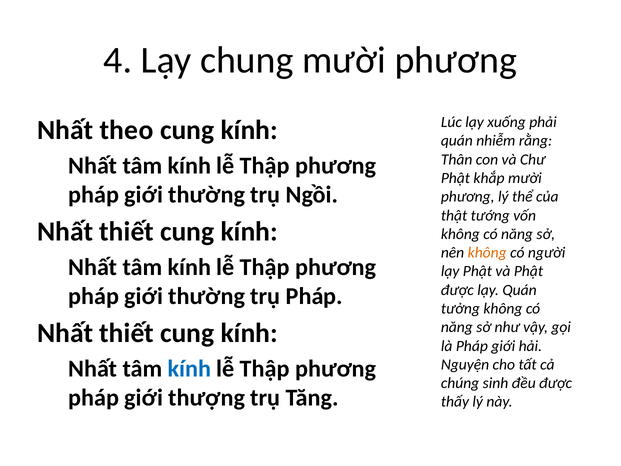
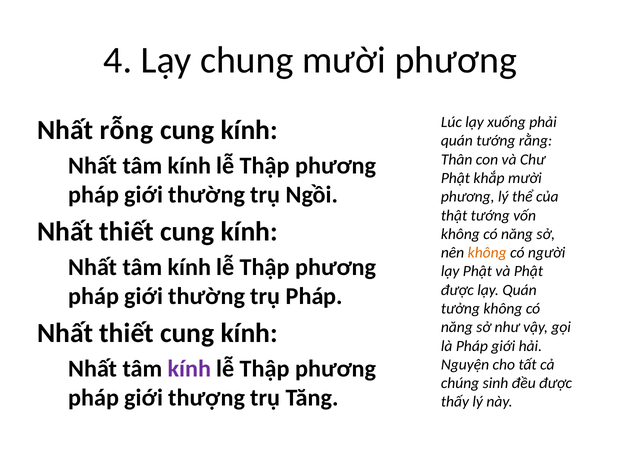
theo: theo -> rỗng (126, 130)
quán nhiễm: nhiễm -> tướng (496, 141)
kính colour: blue -> purple (189, 369)
